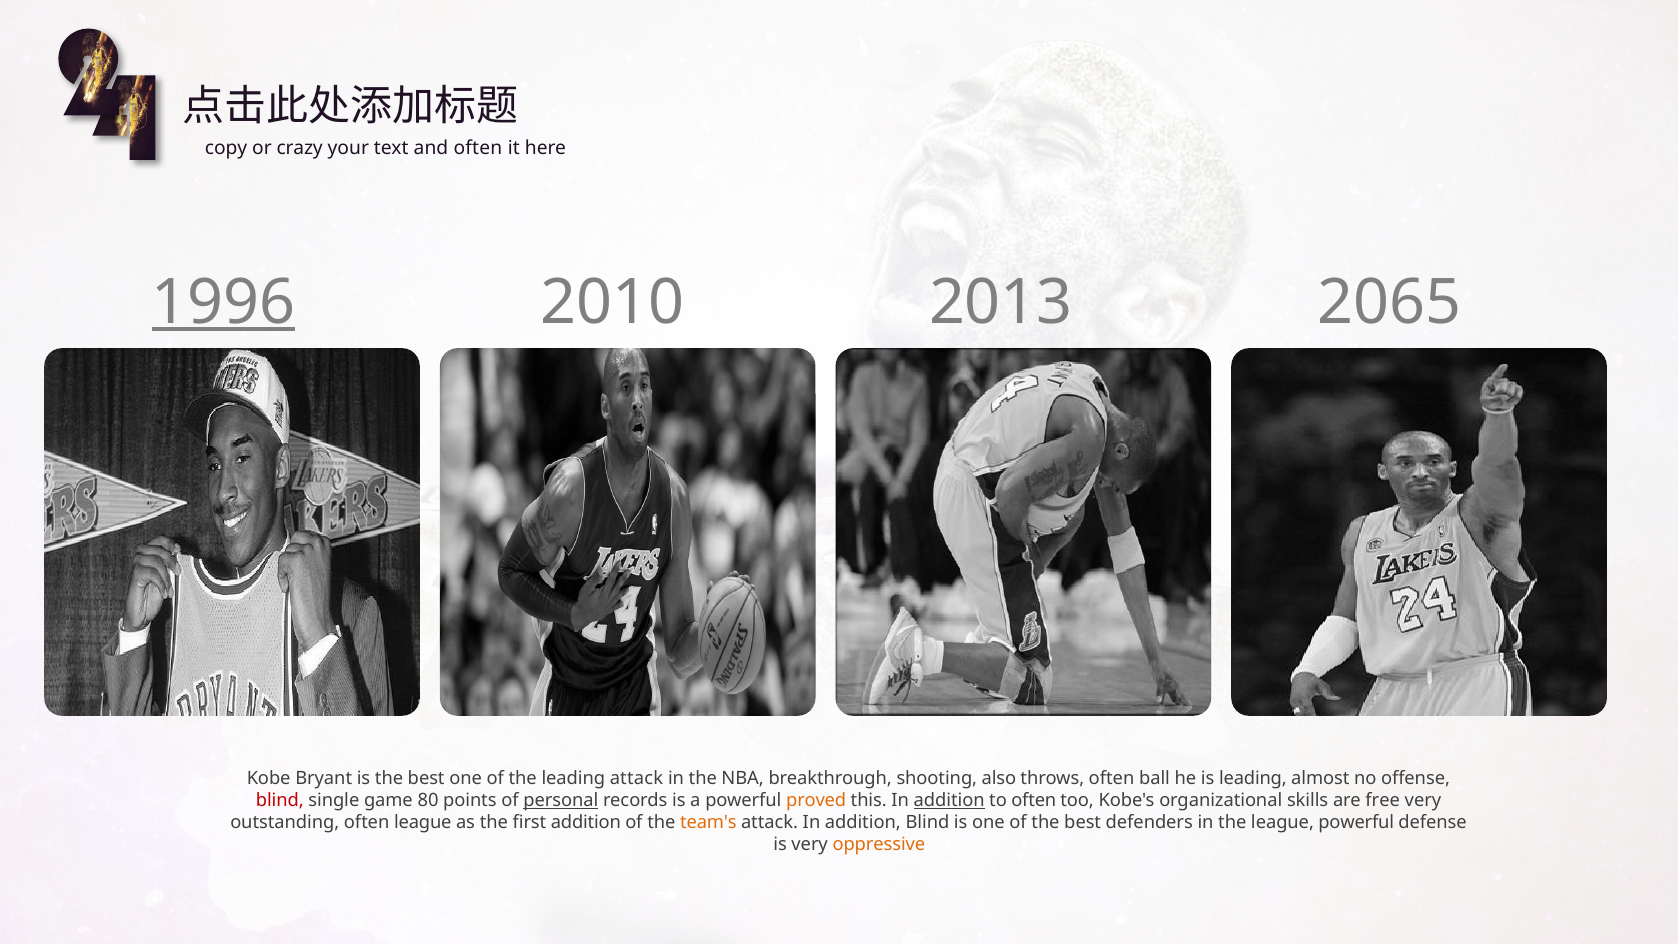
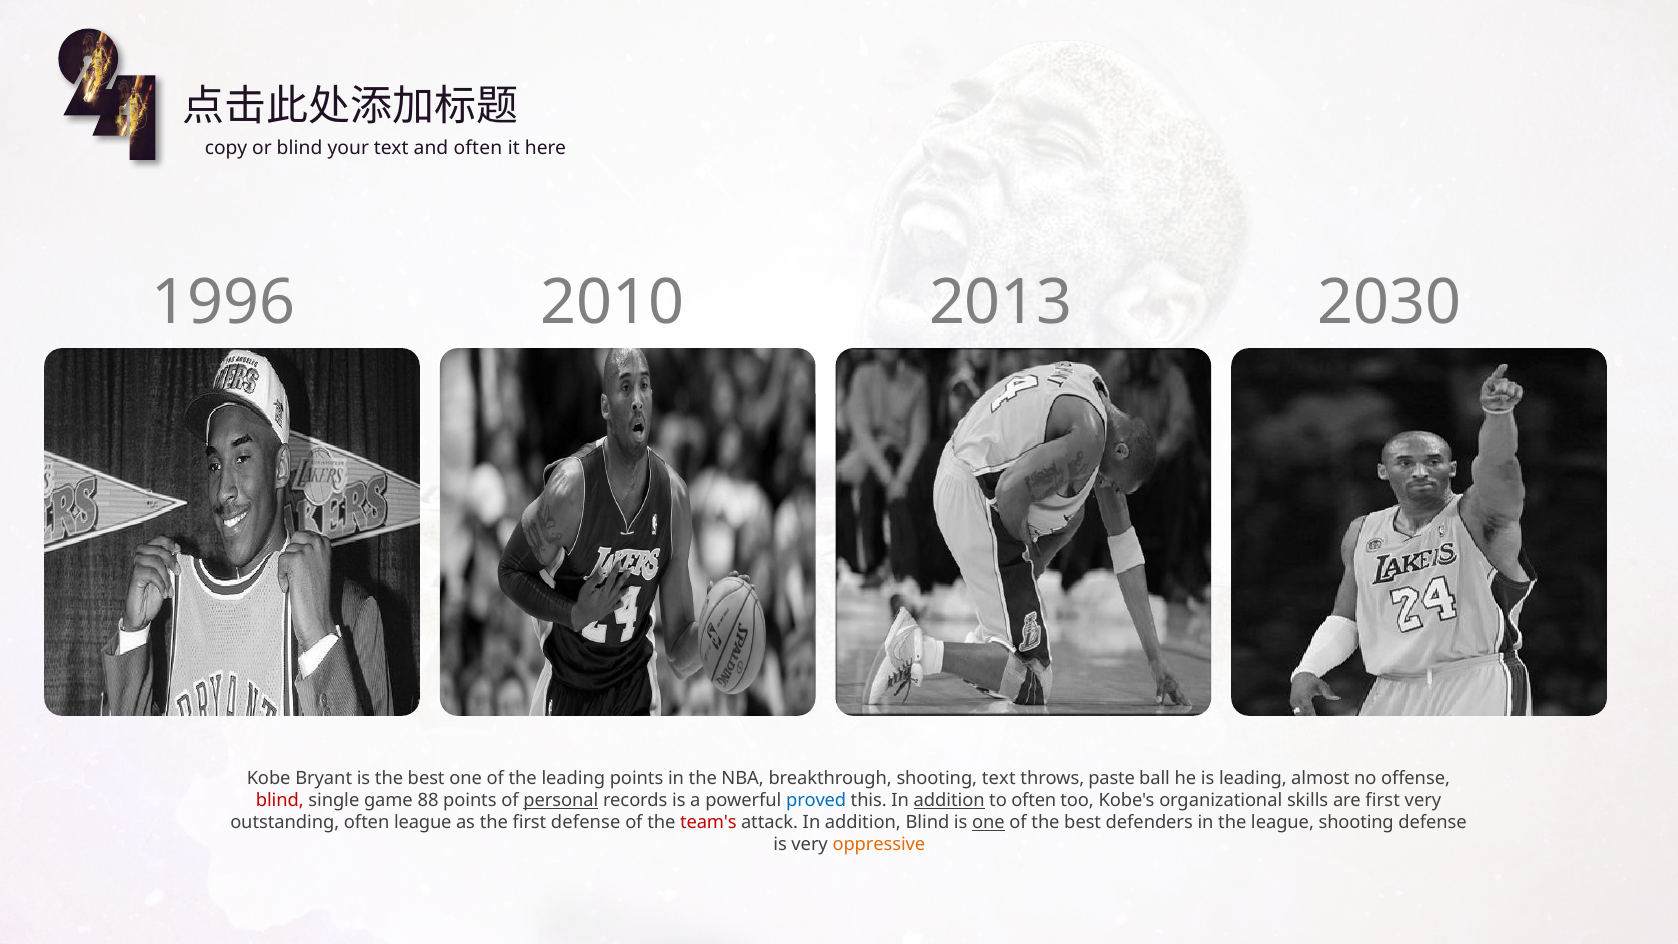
or crazy: crazy -> blind (300, 148)
1996 underline: present -> none (224, 302)
2065: 2065 -> 2030 (1389, 302)
leading attack: attack -> points (637, 779)
shooting also: also -> text (999, 779)
throws often: often -> paste (1112, 779)
80: 80 -> 88 (428, 801)
proved colour: orange -> blue (816, 801)
are free: free -> first (1383, 801)
first addition: addition -> defense (586, 823)
team's colour: orange -> red (708, 823)
one underline: none -> present (988, 823)
league powerful: powerful -> shooting (1356, 823)
